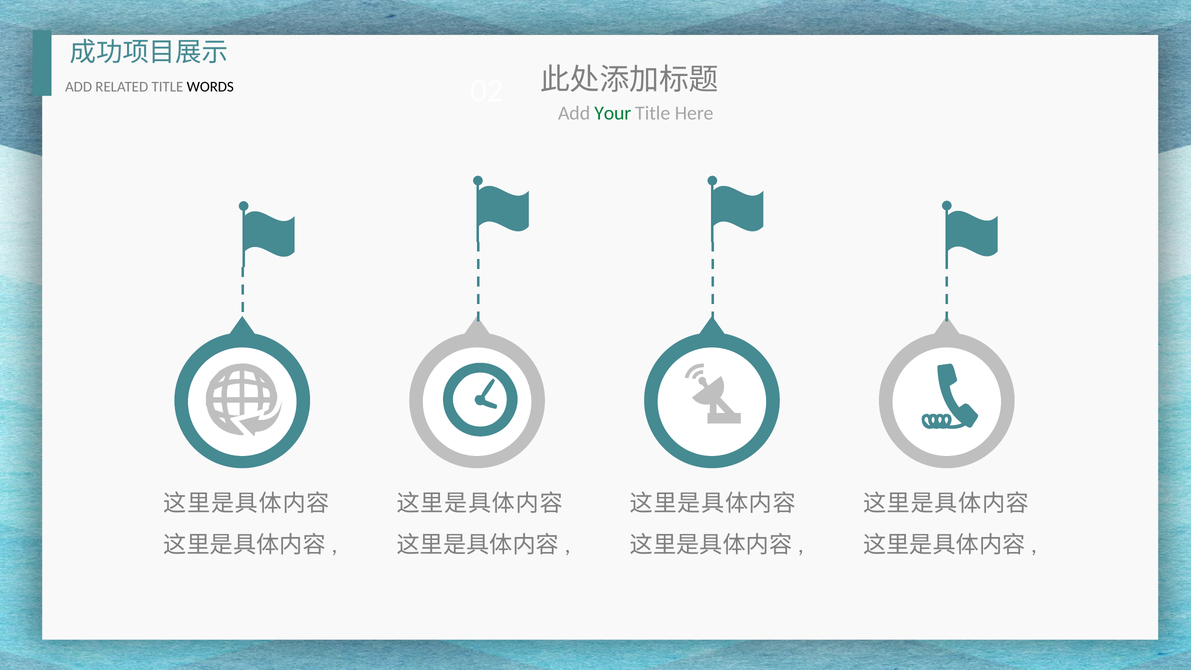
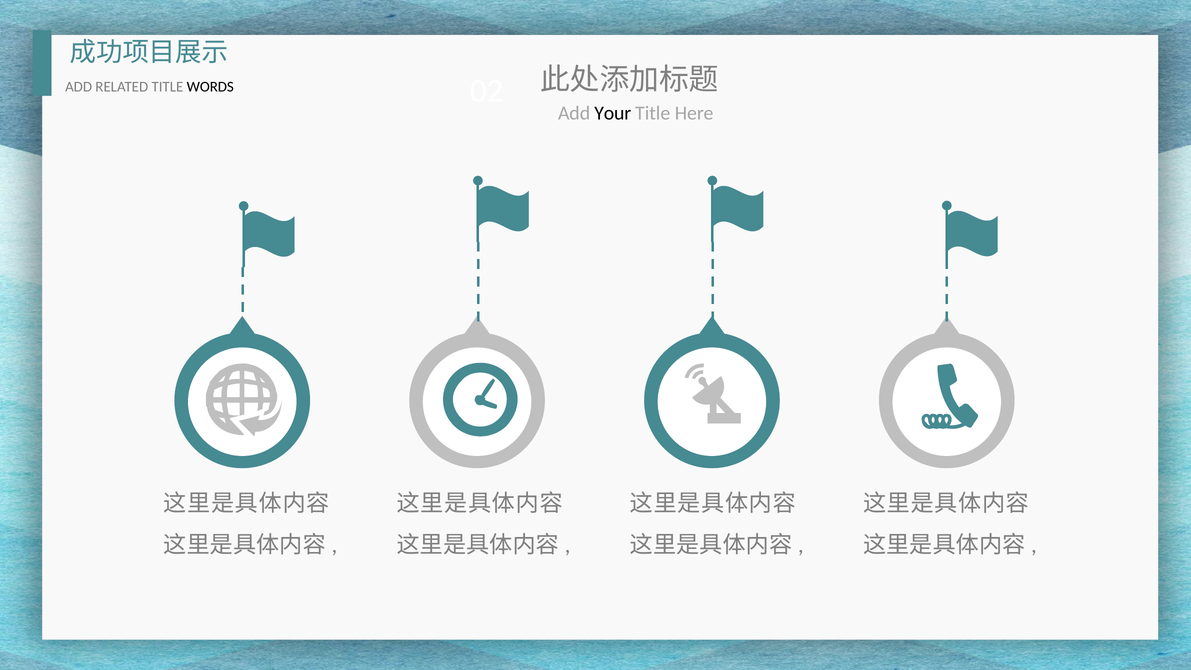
Your colour: green -> black (613, 113)
